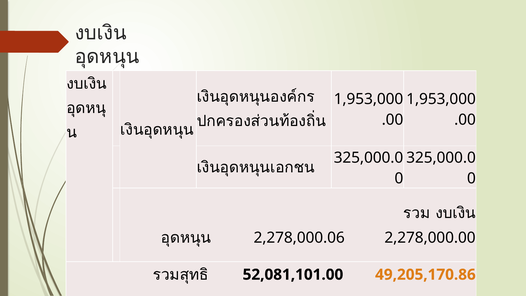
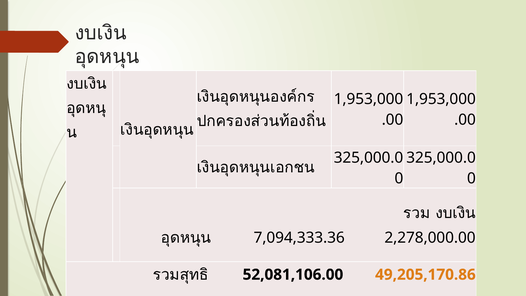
2,278,000.06: 2,278,000.06 -> 7,094,333.36 (299, 238)
52,081,101.00: 52,081,101.00 -> 52,081,106.00 (293, 275)
